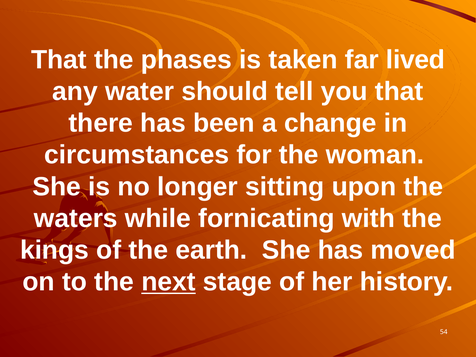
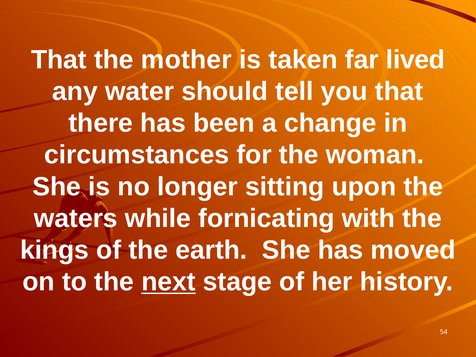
phases: phases -> mother (186, 60)
